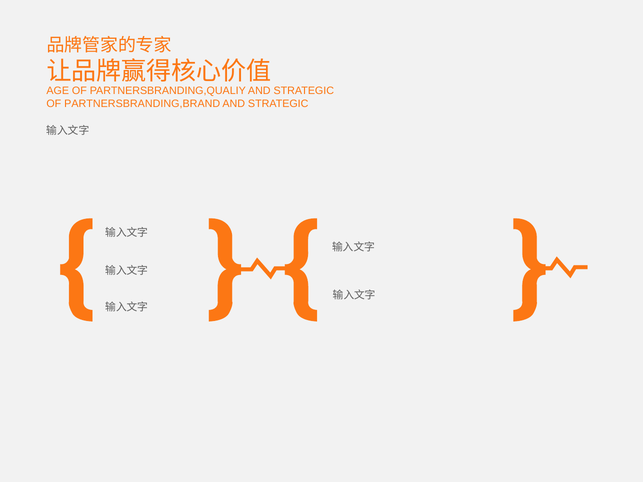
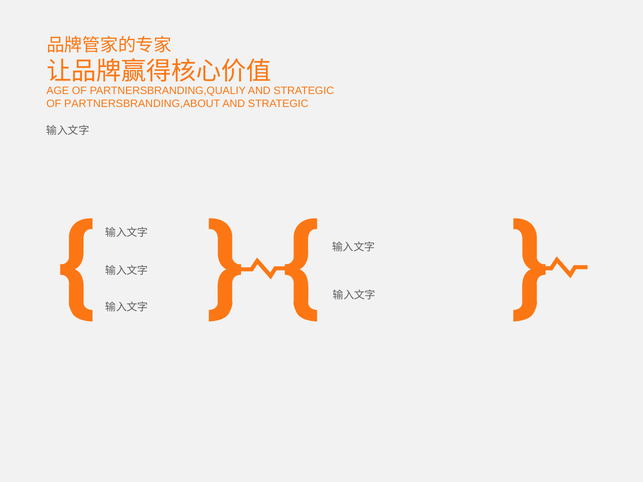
PARTNERSBRANDING,BRAND: PARTNERSBRANDING,BRAND -> PARTNERSBRANDING,ABOUT (142, 104)
